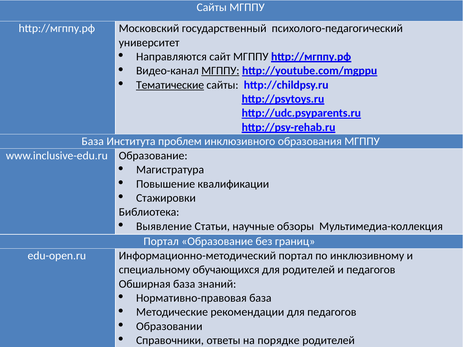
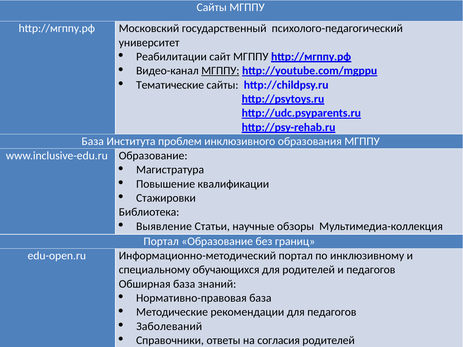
Направляются: Направляются -> Реабилитации (171, 57)
Тематические underline: present -> none (170, 85)
Образовании: Образовании -> Заболеваний (169, 327)
порядке: порядке -> согласия (279, 341)
